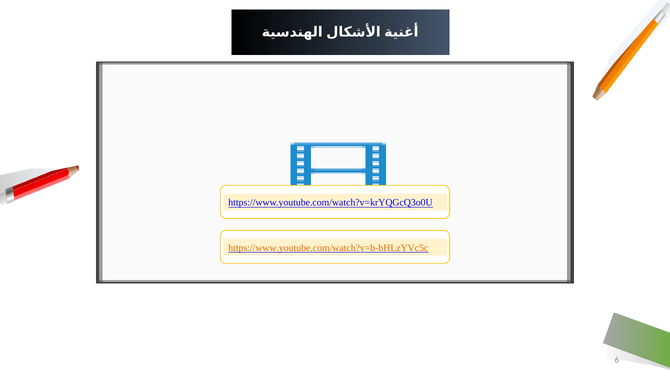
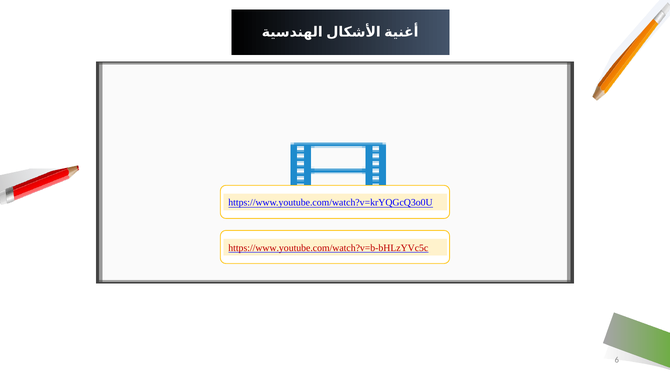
https://www.youtube.com/watch?v=b-bHLzYVc5c colour: orange -> red (328, 248)
